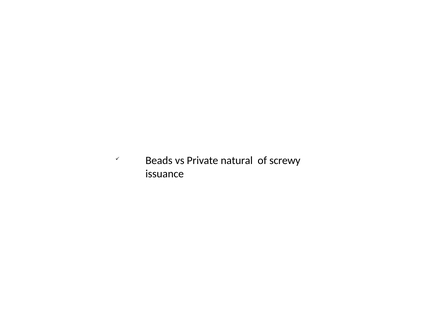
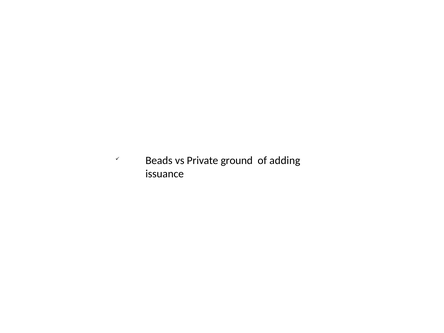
natural: natural -> ground (237, 160)
screwy: screwy -> adding (285, 160)
